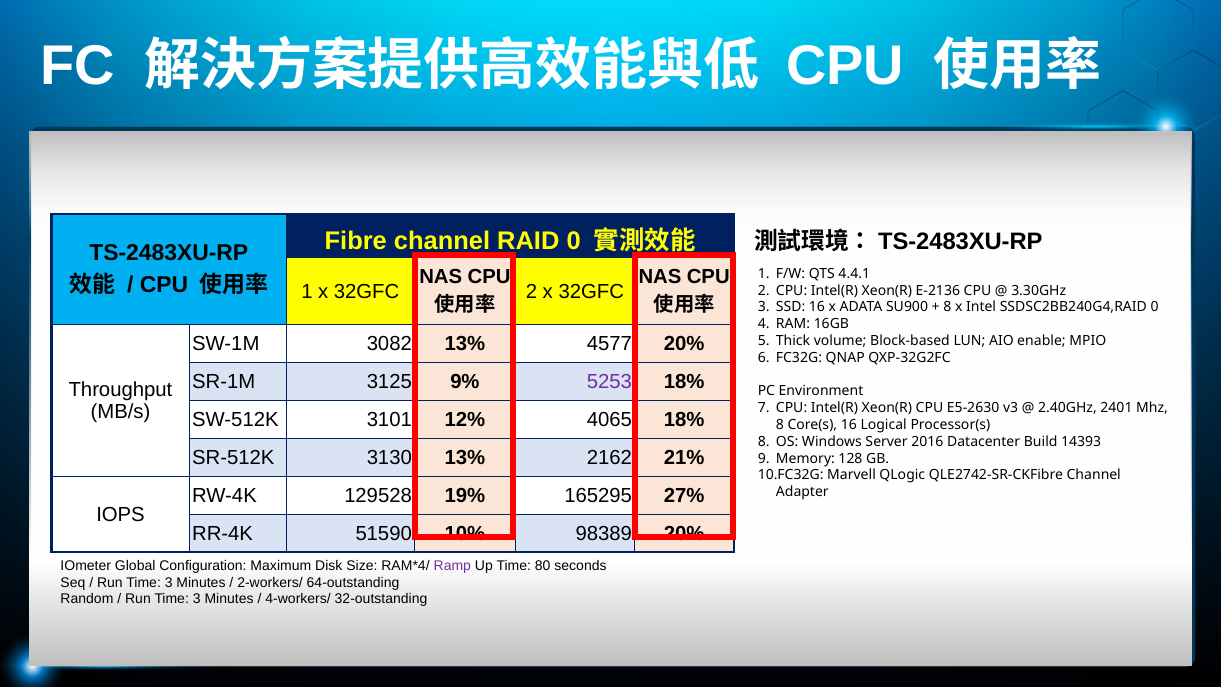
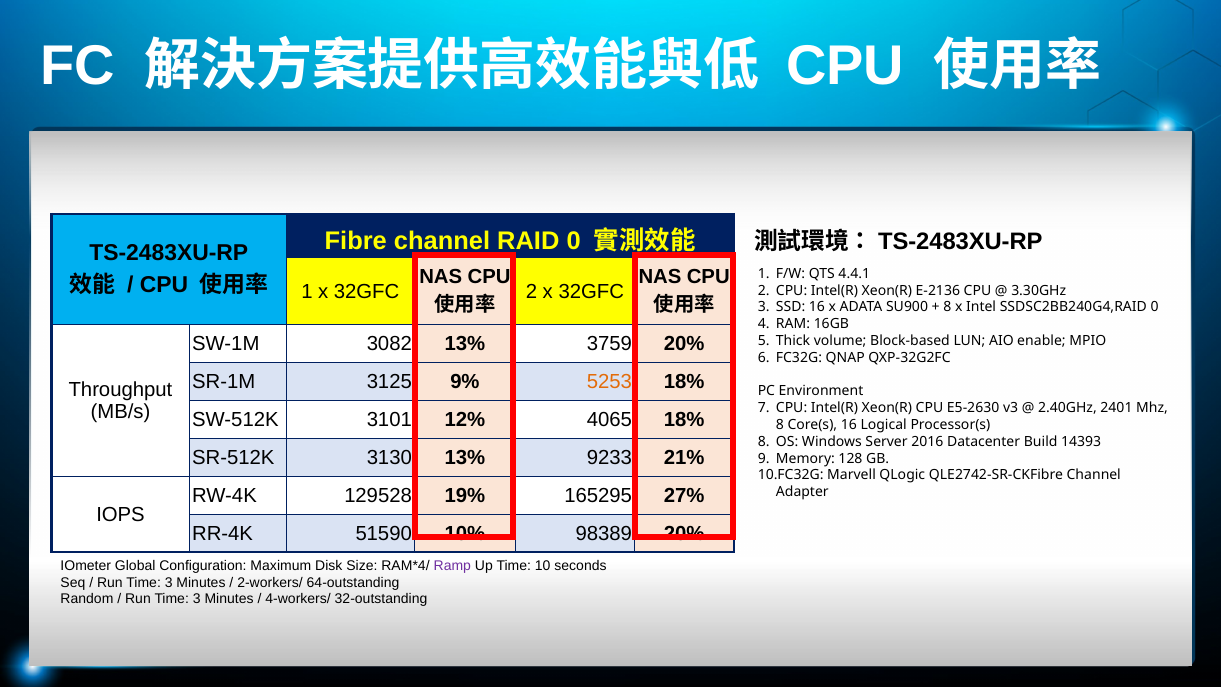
4577: 4577 -> 3759 (610, 344)
5253 colour: purple -> orange (610, 382)
2162: 2162 -> 9233 (610, 457)
80: 80 -> 10 (543, 566)
